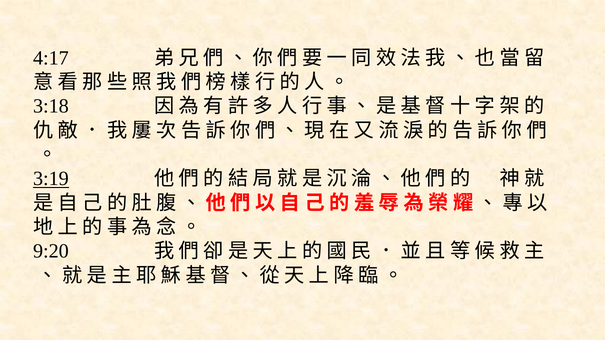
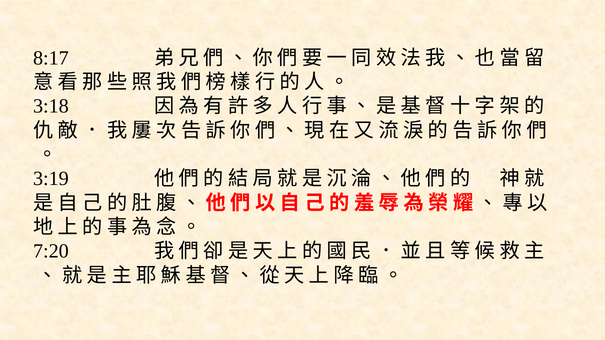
4:17: 4:17 -> 8:17 (51, 58)
3:19 underline: present -> none (51, 179)
9:20: 9:20 -> 7:20 (51, 252)
